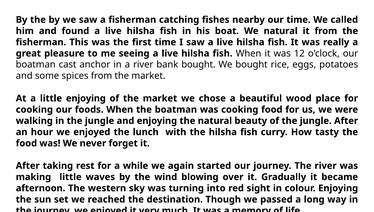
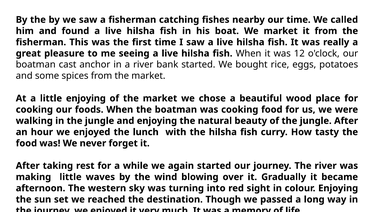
We natural: natural -> market (281, 31)
bank bought: bought -> started (198, 65)
